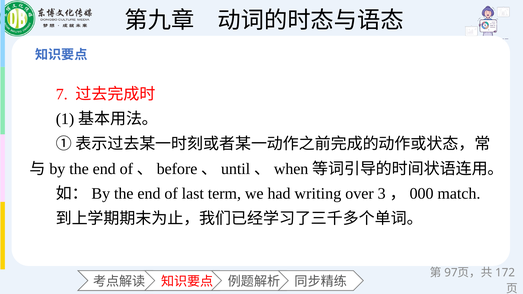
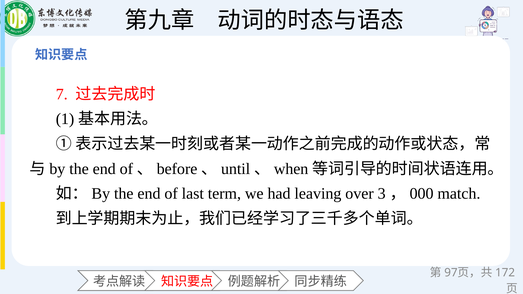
writing: writing -> leaving (318, 194)
